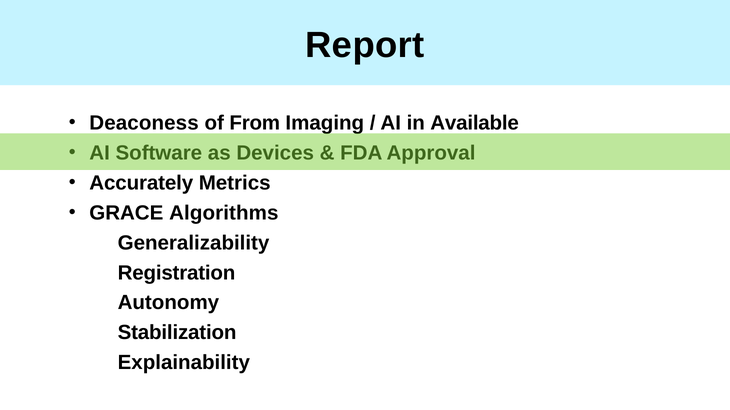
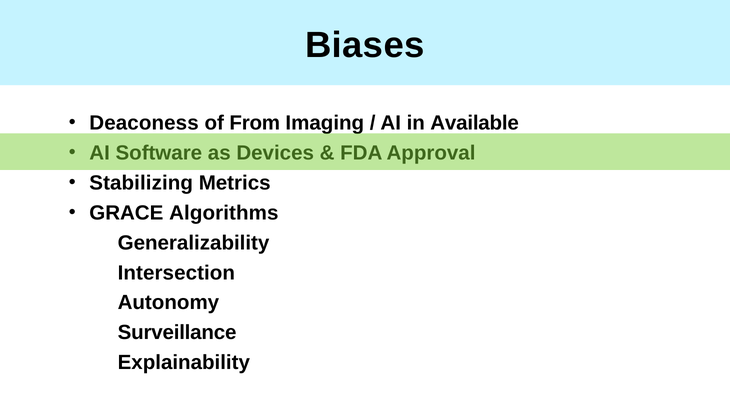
Report: Report -> Biases (365, 45)
Accurately: Accurately -> Stabilizing (141, 183)
Registration: Registration -> Intersection (176, 273)
Stabilization: Stabilization -> Surveillance (177, 333)
